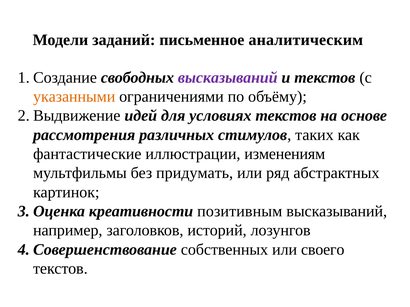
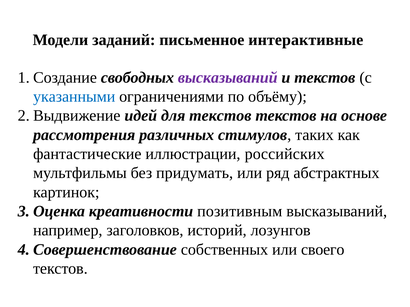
аналитическим: аналитическим -> интерактивные (306, 40)
указанными colour: orange -> blue (74, 97)
для условиях: условиях -> текстов (220, 116)
изменениям: изменениям -> российских (285, 154)
